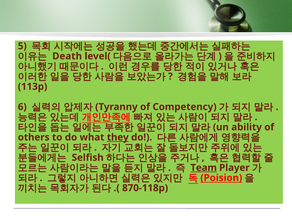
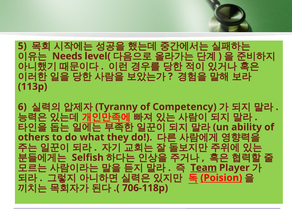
Death: Death -> Needs (67, 56)
they underline: present -> none (118, 137)
870-118p: 870-118p -> 706-118p (145, 188)
